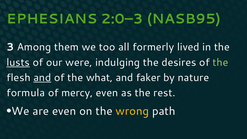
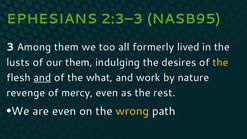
2:0–3: 2:0–3 -> 2:3–3 (122, 19)
lusts underline: present -> none (18, 62)
our were: were -> them (79, 62)
the colour: light green -> yellow (220, 62)
faker: faker -> work (148, 78)
formula: formula -> revenge (26, 93)
